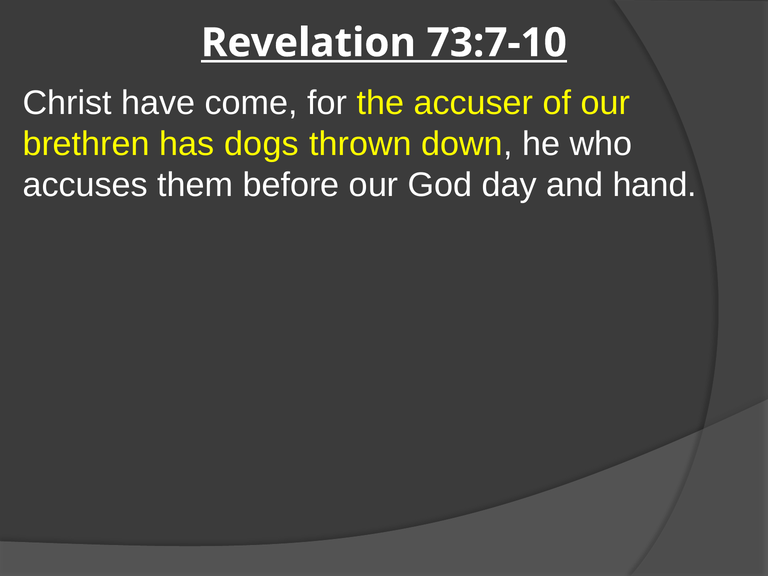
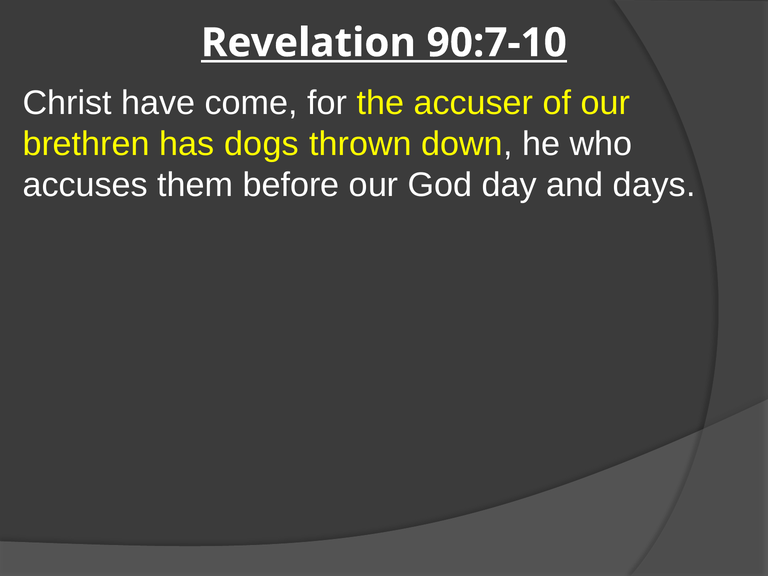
73:7-10: 73:7-10 -> 90:7-10 (497, 43)
hand: hand -> days (654, 185)
